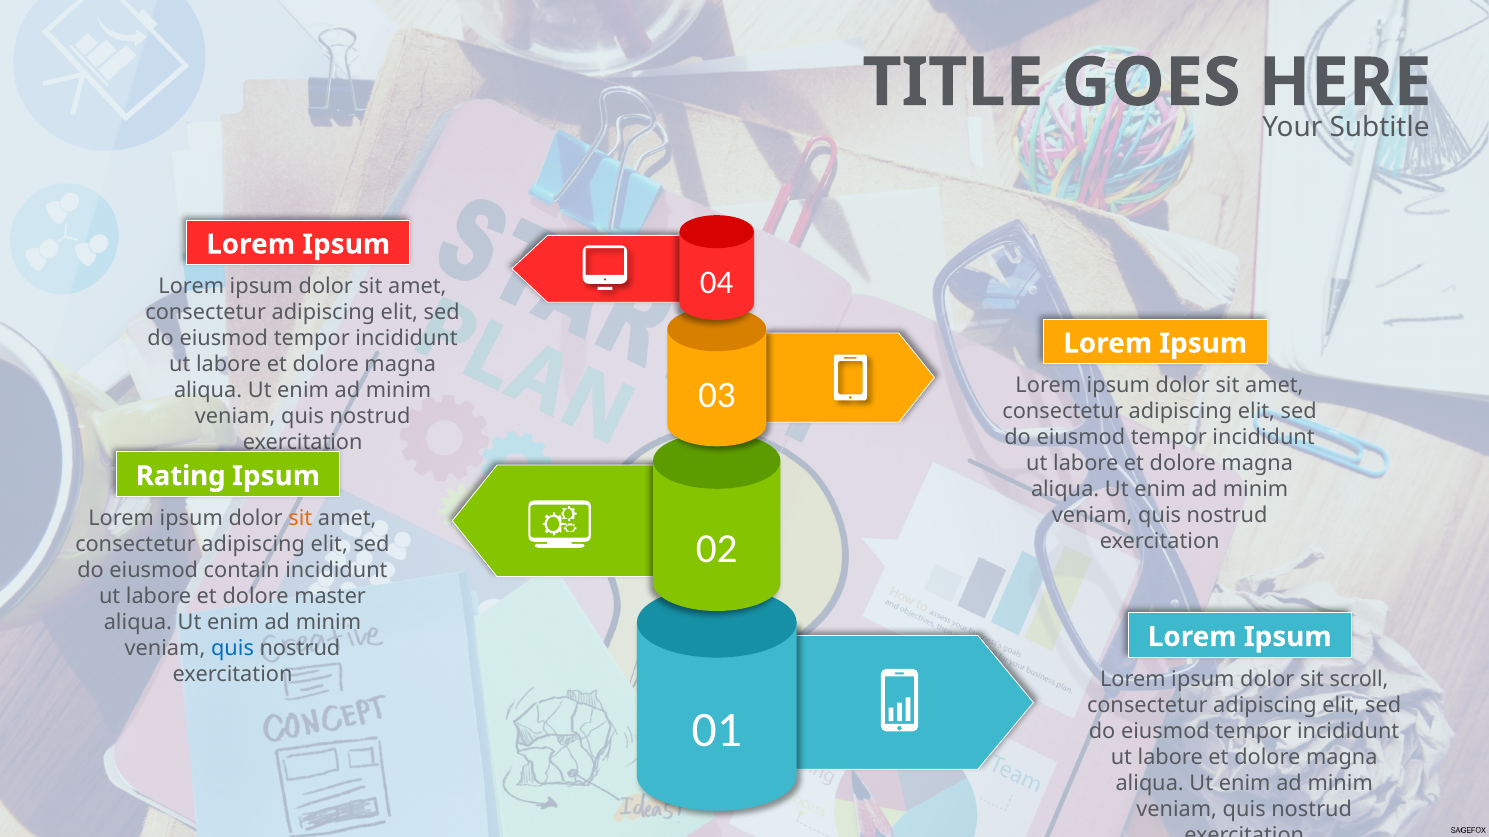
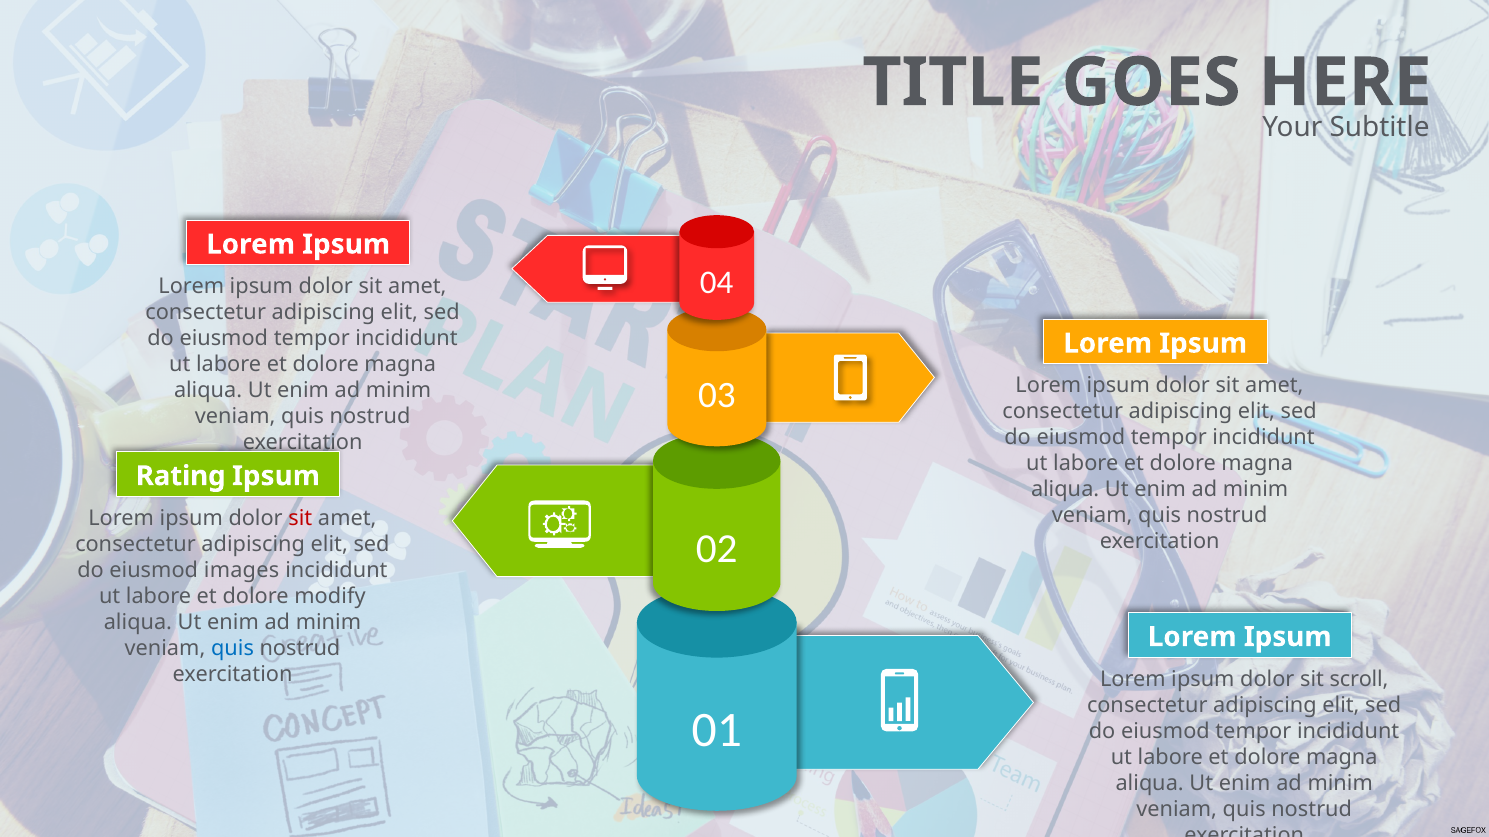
sit colour: orange -> red (300, 518)
contain: contain -> images (242, 571)
master: master -> modify (330, 597)
